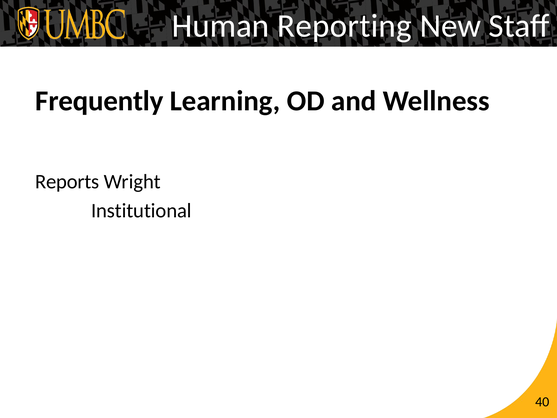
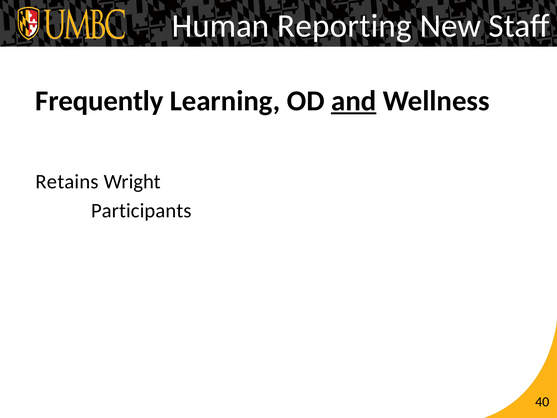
and underline: none -> present (354, 101)
Reports: Reports -> Retains (67, 181)
Institutional: Institutional -> Participants (141, 210)
